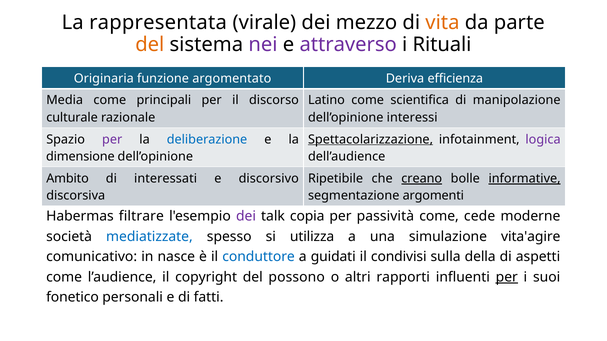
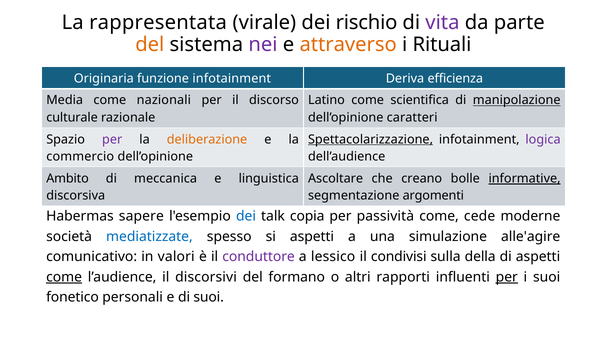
mezzo: mezzo -> rischio (367, 23)
vita colour: orange -> purple (442, 23)
attraverso colour: purple -> orange (348, 45)
funzione argomentato: argomentato -> infotainment (232, 79)
principali: principali -> nazionali (164, 100)
manipolazione underline: none -> present (517, 100)
interessi: interessi -> caratteri (412, 118)
deliberazione colour: blue -> orange (207, 140)
dimensione: dimensione -> commercio (80, 157)
interessati: interessati -> meccanica (166, 179)
discorsivo: discorsivo -> linguistica (269, 179)
Ripetibile: Ripetibile -> Ascoltare (336, 179)
creano underline: present -> none (422, 179)
filtrare: filtrare -> sapere (141, 217)
dei colour: purple -> blue (246, 217)
si utilizza: utilizza -> aspetti (312, 237)
vita'agire: vita'agire -> alle'agire (531, 237)
nasce: nasce -> valori (176, 257)
conduttore colour: blue -> purple (259, 257)
guidati: guidati -> lessico (333, 257)
come underline: none -> present (64, 277)
copyright: copyright -> discorsivi (206, 277)
possono: possono -> formano (297, 277)
di fatti: fatti -> suoi (209, 298)
